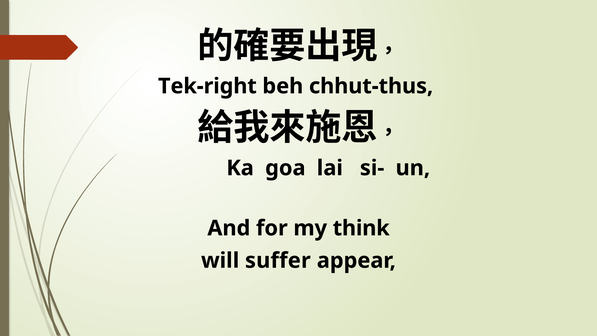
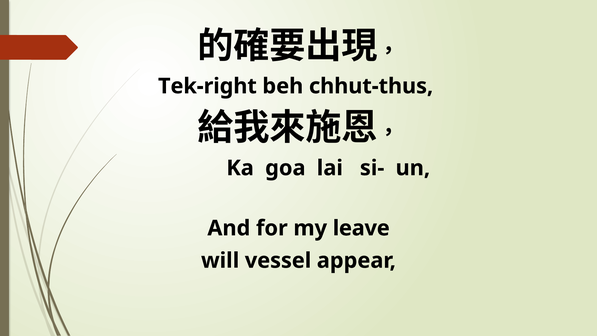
think: think -> leave (361, 228)
suffer: suffer -> vessel (278, 260)
